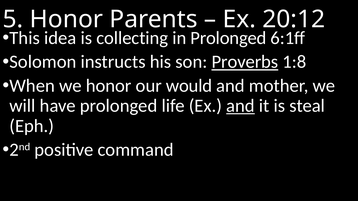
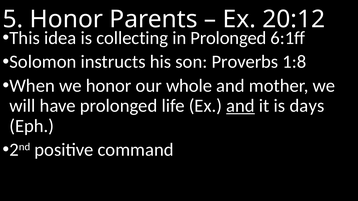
Proverbs underline: present -> none (245, 62)
would: would -> whole (189, 86)
steal: steal -> days (307, 106)
